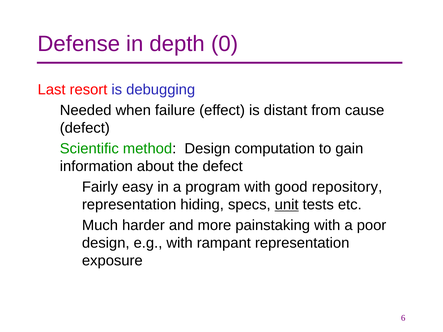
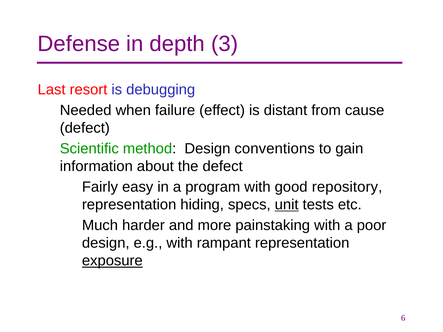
0: 0 -> 3 (225, 44)
computation: computation -> conventions (275, 149)
exposure underline: none -> present (112, 261)
